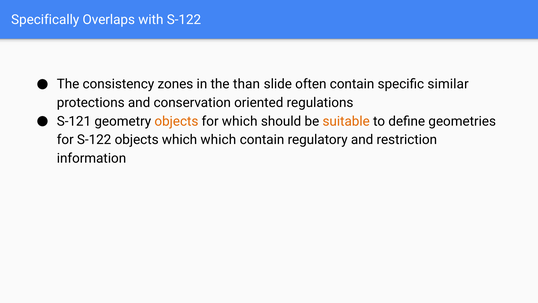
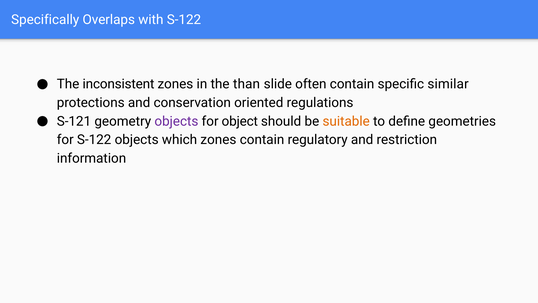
consistency: consistency -> inconsistent (118, 84)
objects colour: orange -> purple (176, 121)
for which: which -> object (240, 121)
which which: which -> zones (218, 140)
